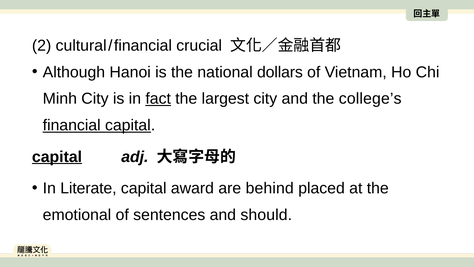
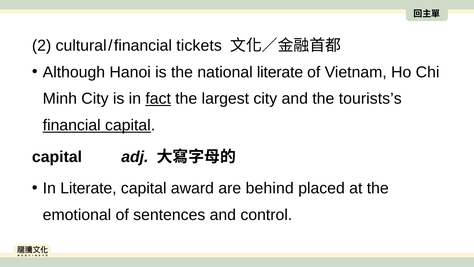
crucial: crucial -> tickets (199, 45)
national dollars: dollars -> literate (280, 72)
college’s: college’s -> tourists’s (370, 99)
capital underline: present -> none (57, 157)
should: should -> control (266, 215)
